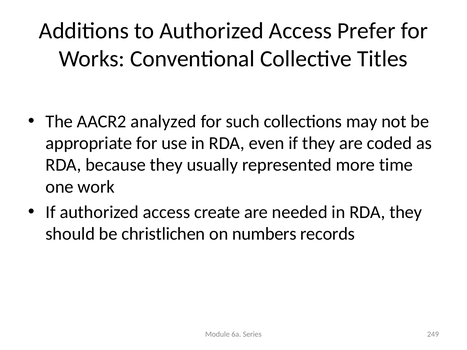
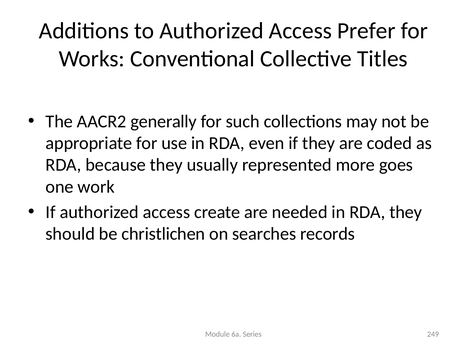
analyzed: analyzed -> generally (164, 122)
time: time -> goes (396, 165)
numbers: numbers -> searches (264, 234)
